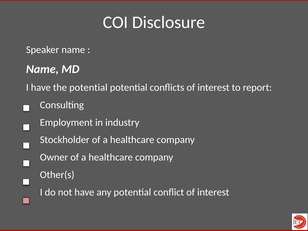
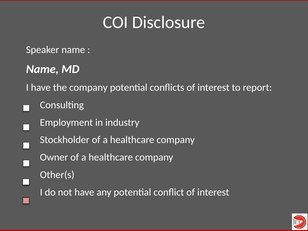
the potential: potential -> company (88, 87)
